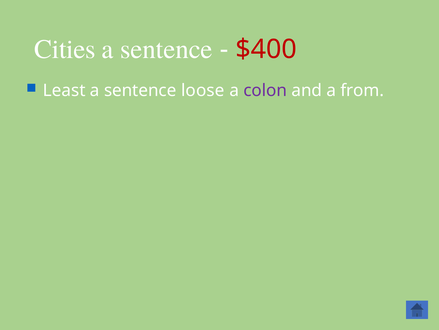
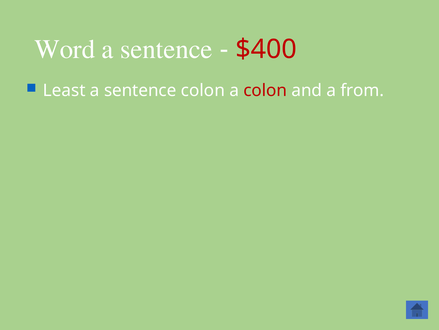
Cities: Cities -> Word (65, 49)
sentence loose: loose -> colon (203, 90)
colon colour: purple -> red (265, 90)
